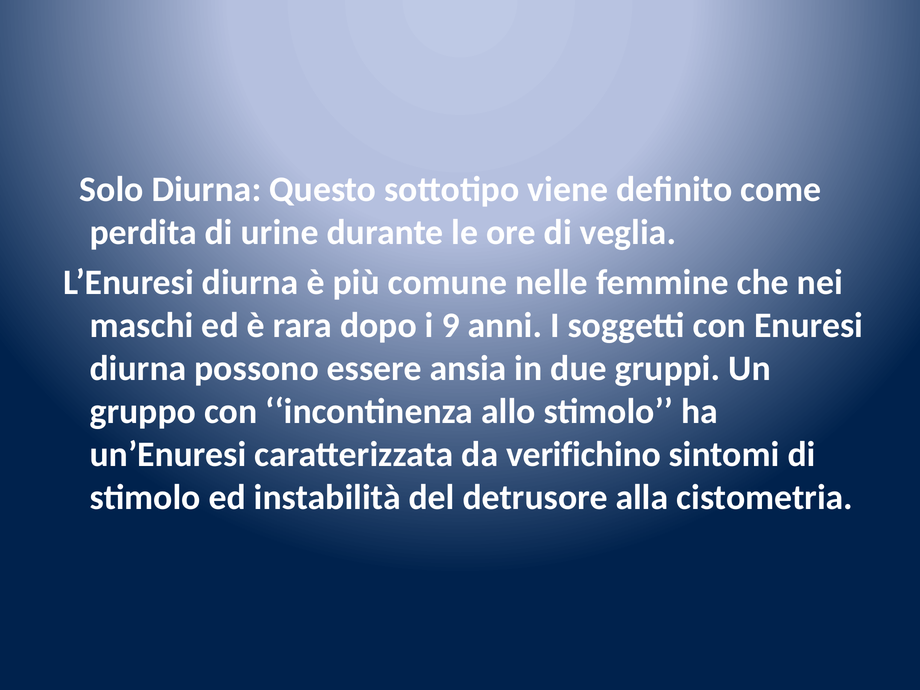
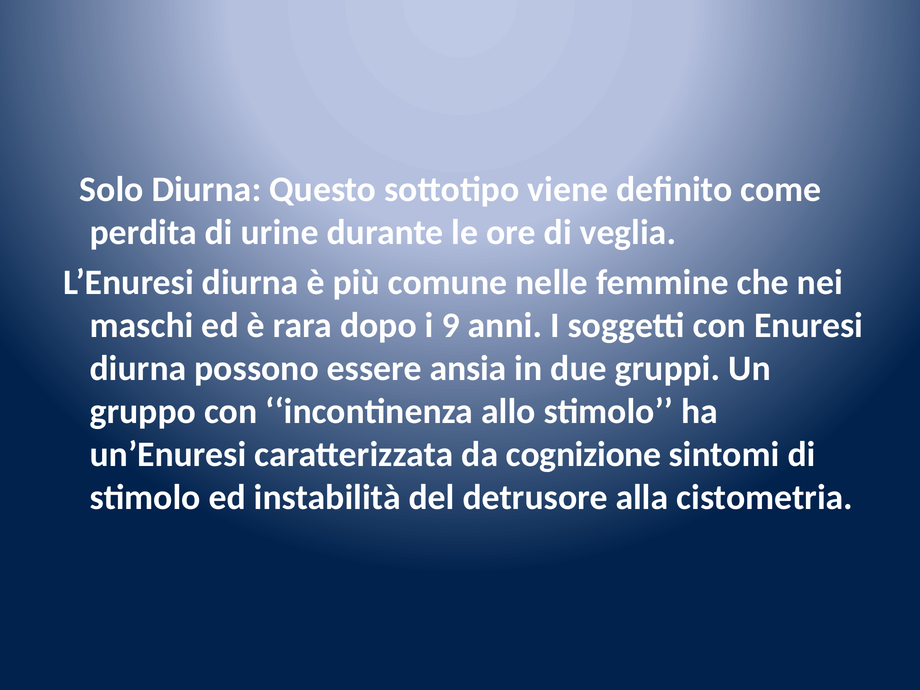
verifichino: verifichino -> cognizione (584, 454)
